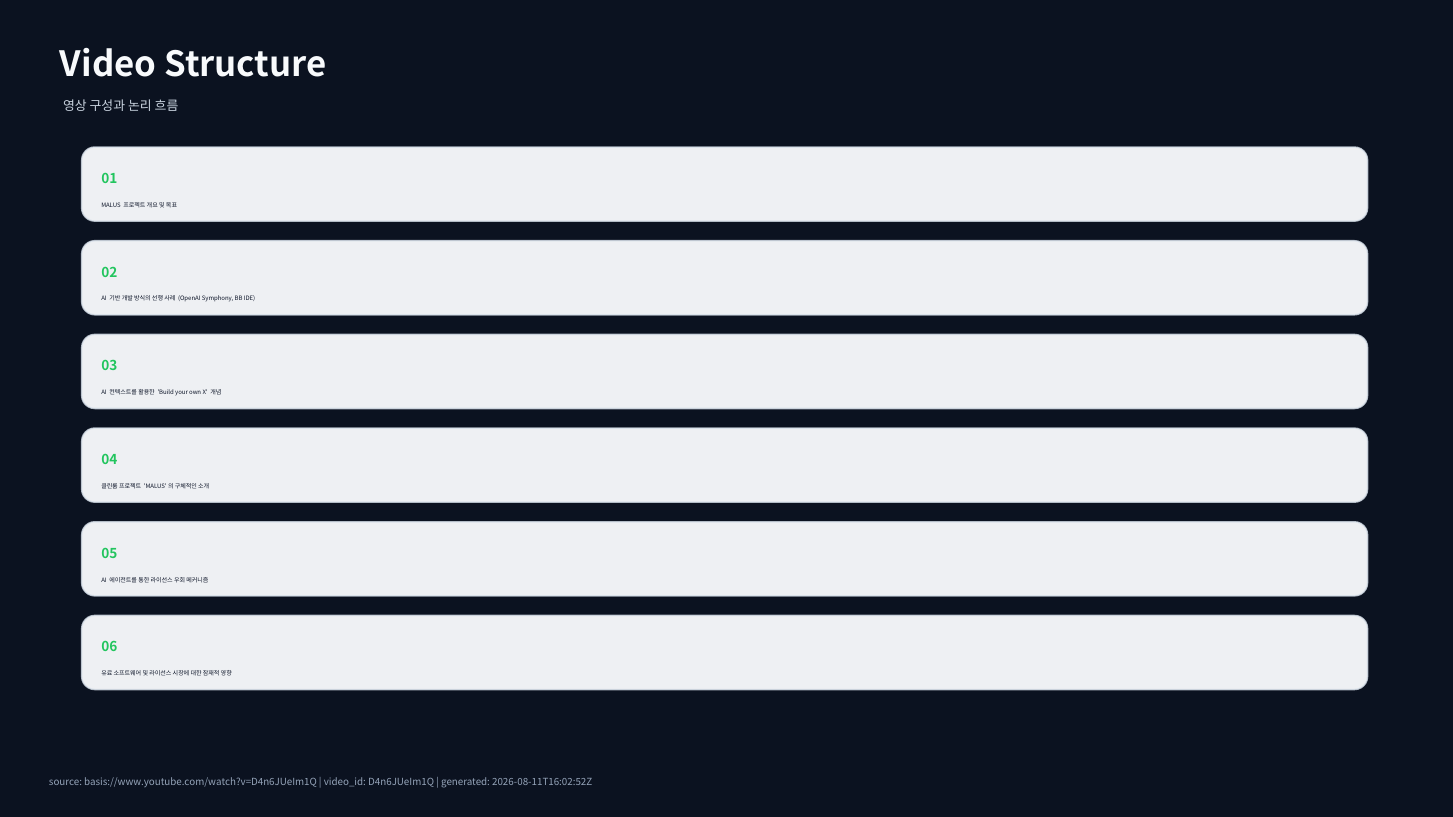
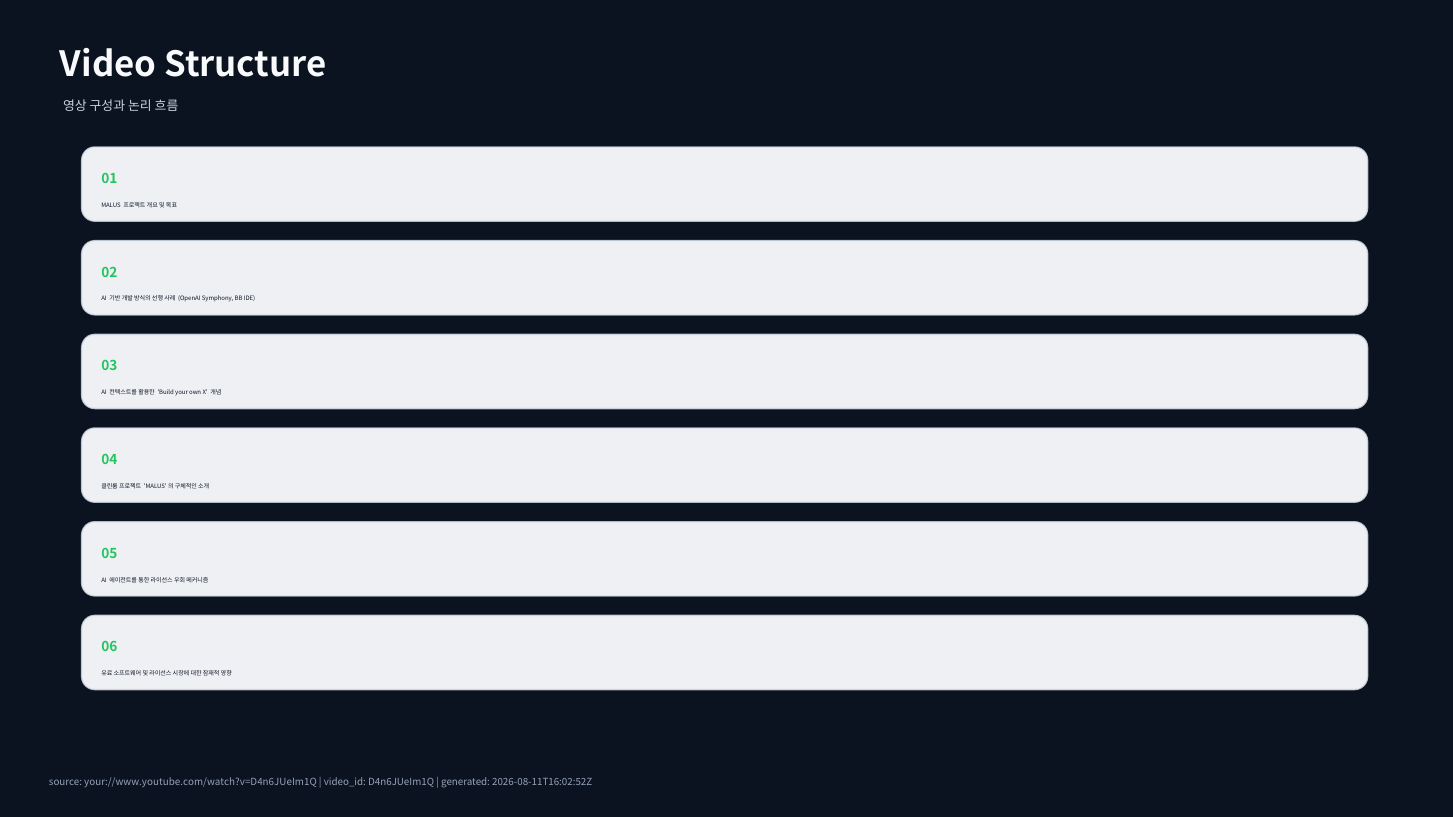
basis://www.youtube.com/watch?v=D4n6JUeIm1Q: basis://www.youtube.com/watch?v=D4n6JUeIm1Q -> your://www.youtube.com/watch?v=D4n6JUeIm1Q (200, 783)
